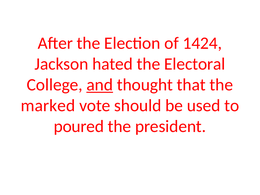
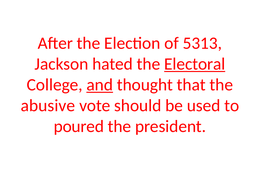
1424: 1424 -> 5313 (202, 43)
Electoral underline: none -> present (195, 64)
marked: marked -> abusive (48, 106)
